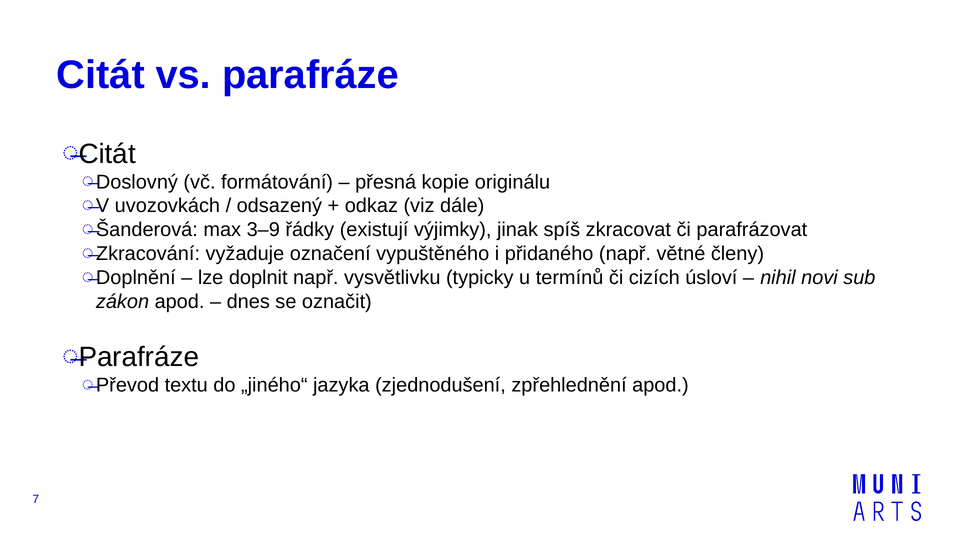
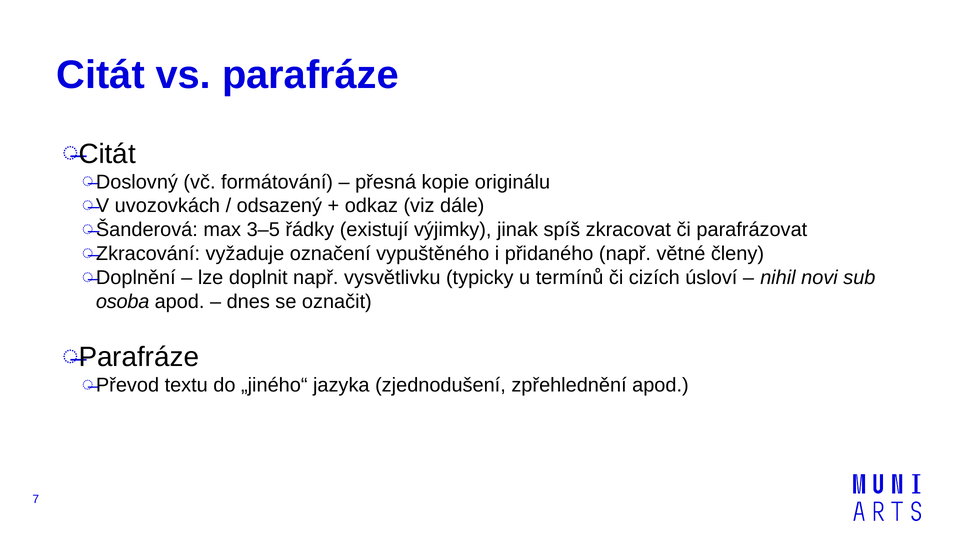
3–9: 3–9 -> 3–5 (263, 230)
zákon: zákon -> osoba (123, 301)
